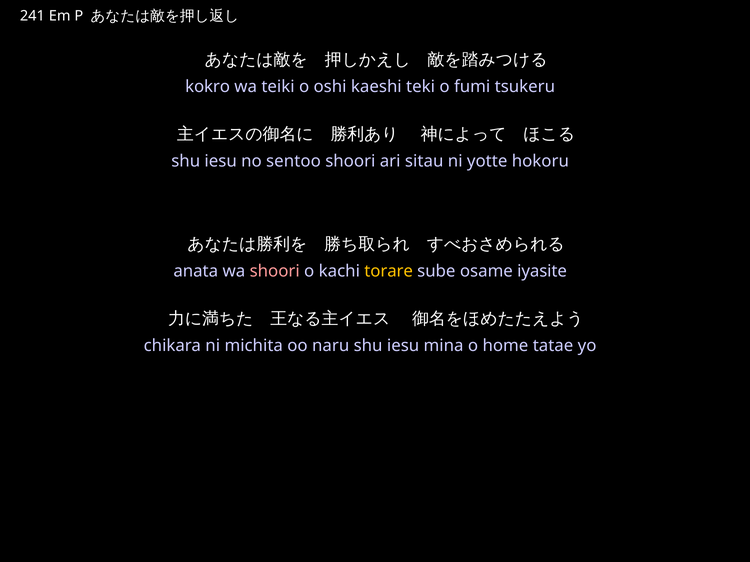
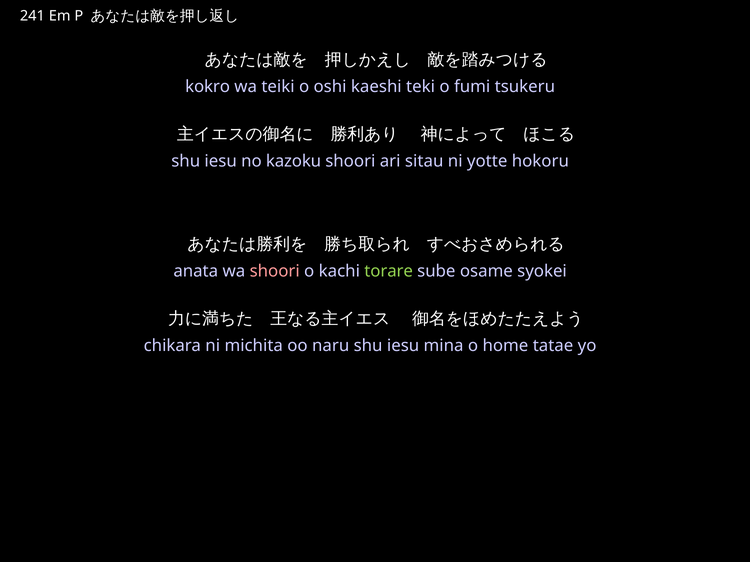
sentoo: sentoo -> kazoku (294, 162)
torare colour: yellow -> light green (389, 271)
iyasite: iyasite -> syokei (542, 271)
